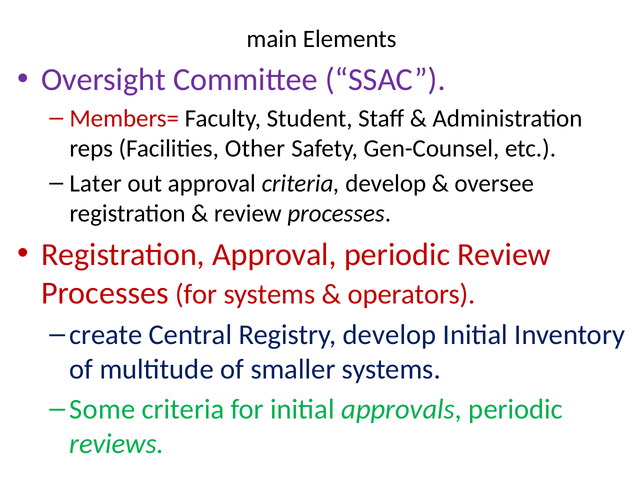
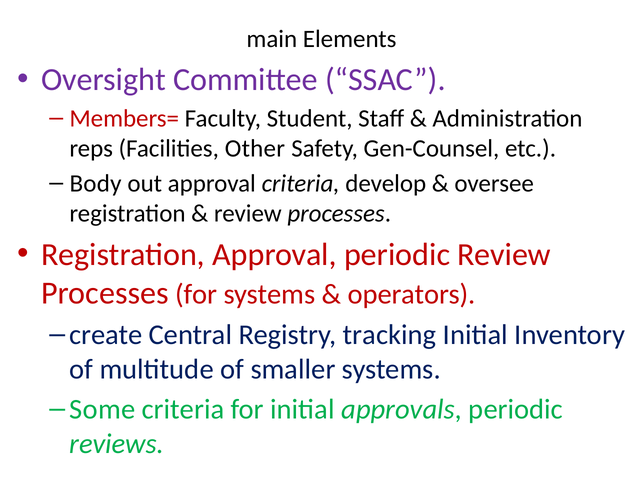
Later: Later -> Body (96, 184)
Registry develop: develop -> tracking (390, 335)
